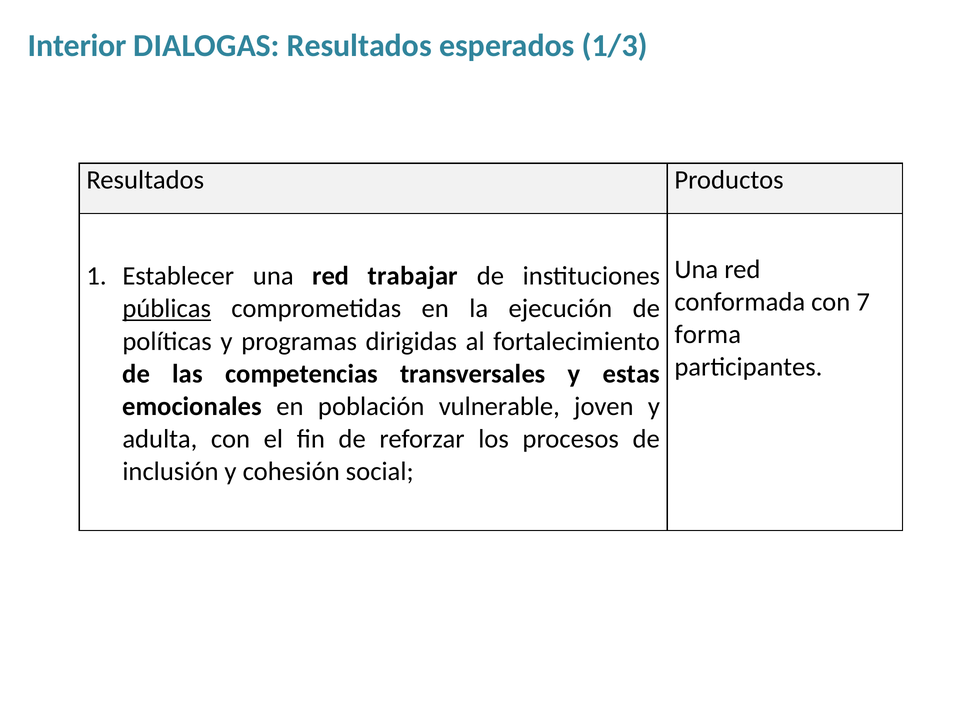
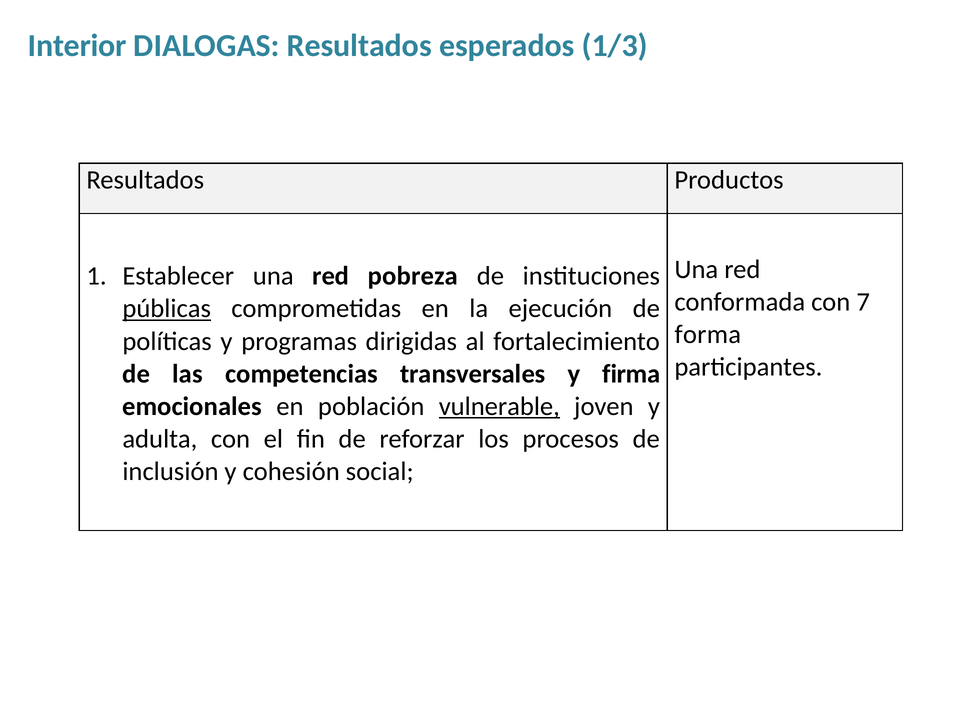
trabajar: trabajar -> pobreza (413, 276)
estas: estas -> firma (631, 374)
vulnerable underline: none -> present (499, 407)
